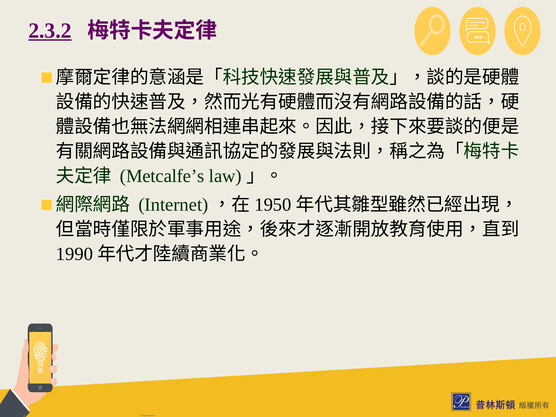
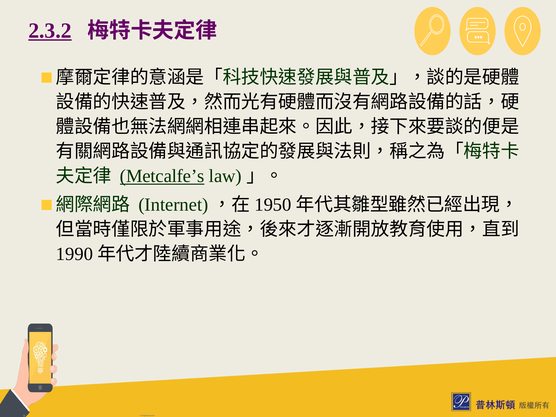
Metcalfe’s underline: none -> present (162, 176)
